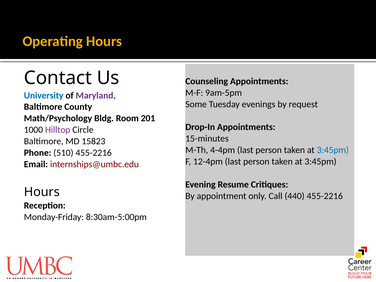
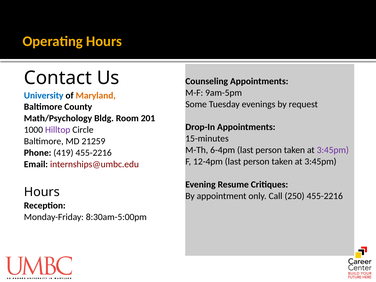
Maryland colour: purple -> orange (96, 95)
15823: 15823 -> 21259 (93, 141)
4-4pm: 4-4pm -> 6-4pm (223, 150)
3:45pm colour: blue -> purple (333, 150)
510: 510 -> 419 (63, 153)
440: 440 -> 250 (295, 196)
